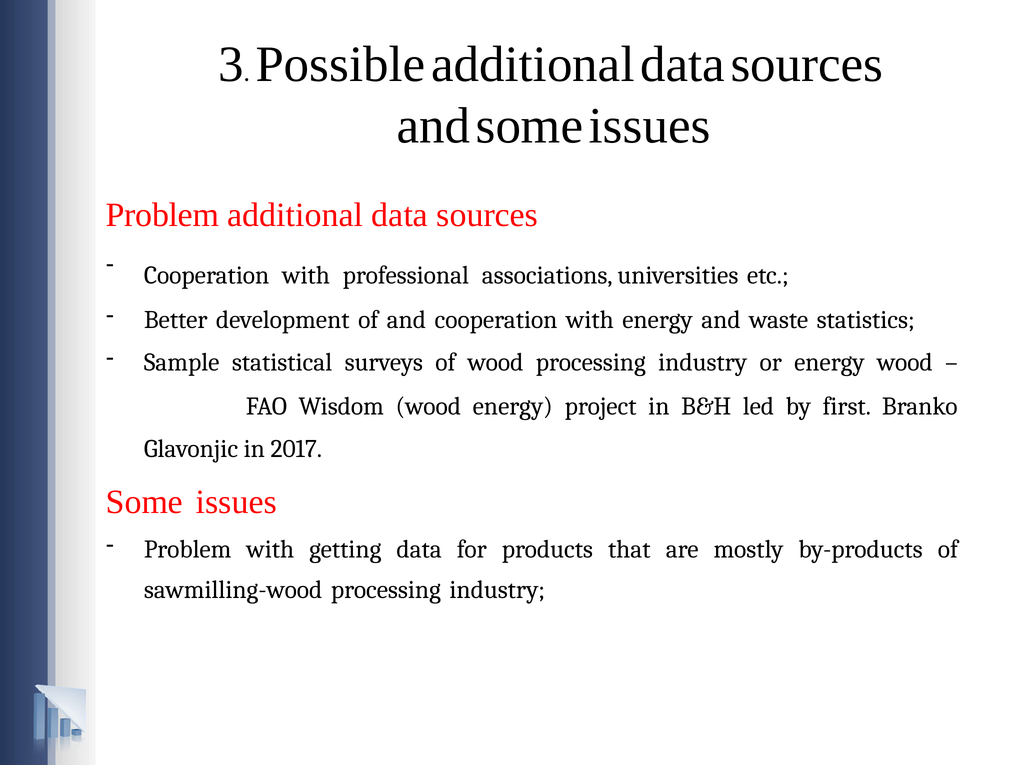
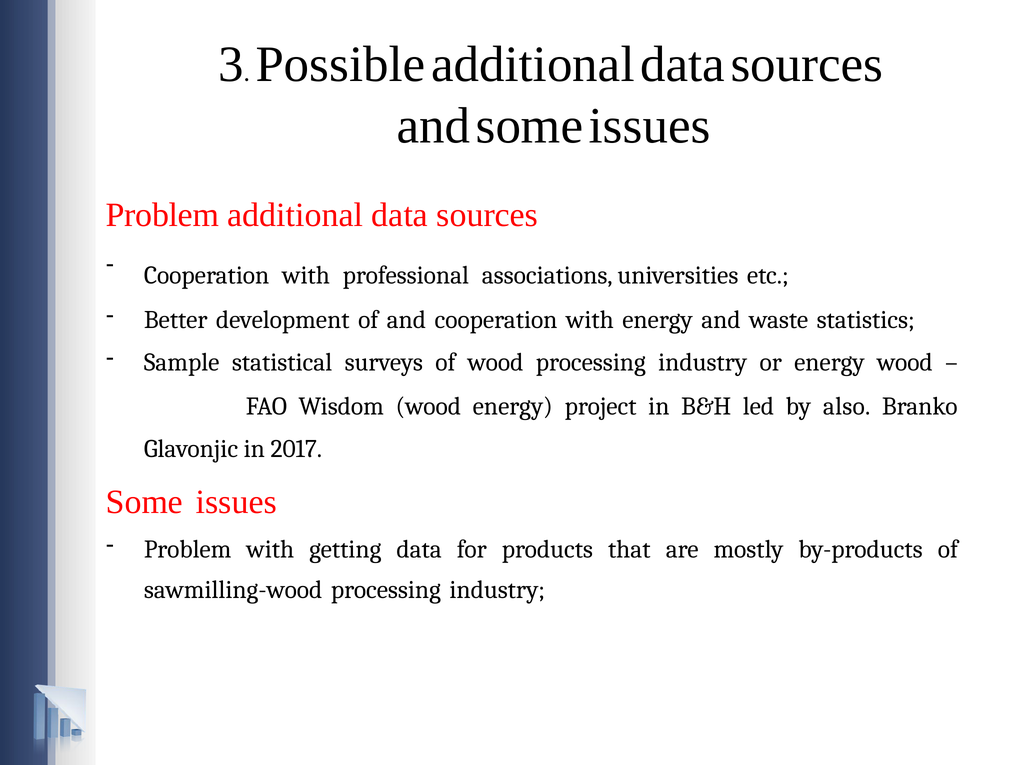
first: first -> also (847, 406)
